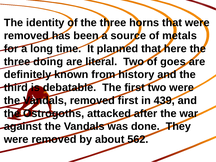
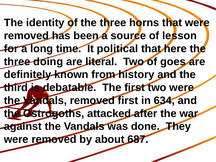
metals: metals -> lesson (180, 36)
planned: planned -> political (117, 49)
439: 439 -> 634 (164, 100)
562: 562 -> 687 (138, 139)
